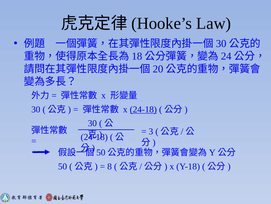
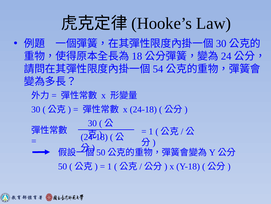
20: 20 -> 54 (158, 69)
24-18 underline: present -> none (143, 109)
3: 3 -> 1 (151, 131)
8: 8 -> 1 (110, 166)
